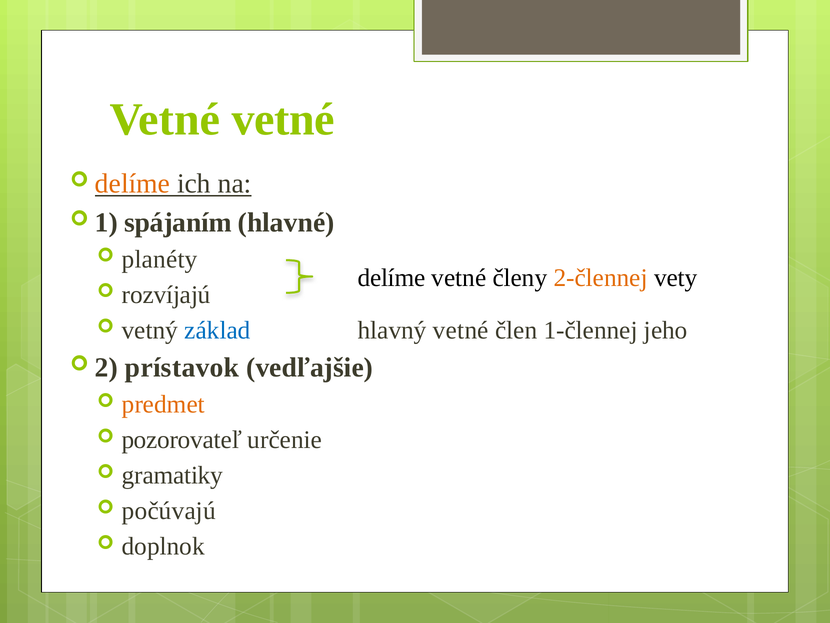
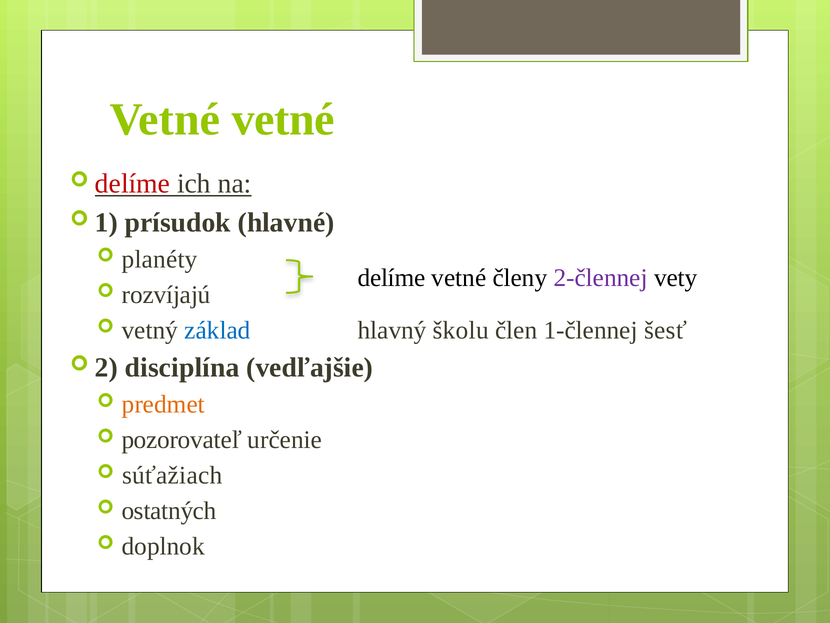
delíme colour: orange -> red (133, 184)
spájaním: spájaním -> prísudok (178, 222)
2-člennej colour: orange -> purple (601, 278)
hlavný vetné: vetné -> školu (461, 330)
jeho: jeho -> šesť (666, 330)
prístavok: prístavok -> disciplína (182, 367)
gramatiky: gramatiky -> súťažiach (172, 475)
počúvajú: počúvajú -> ostatných (169, 510)
